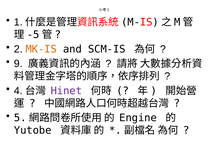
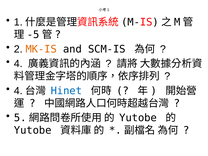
9: 9 -> 4 (18, 64)
Hinet colour: purple -> blue (66, 91)
Engine: Engine -> Yutobe (138, 118)
